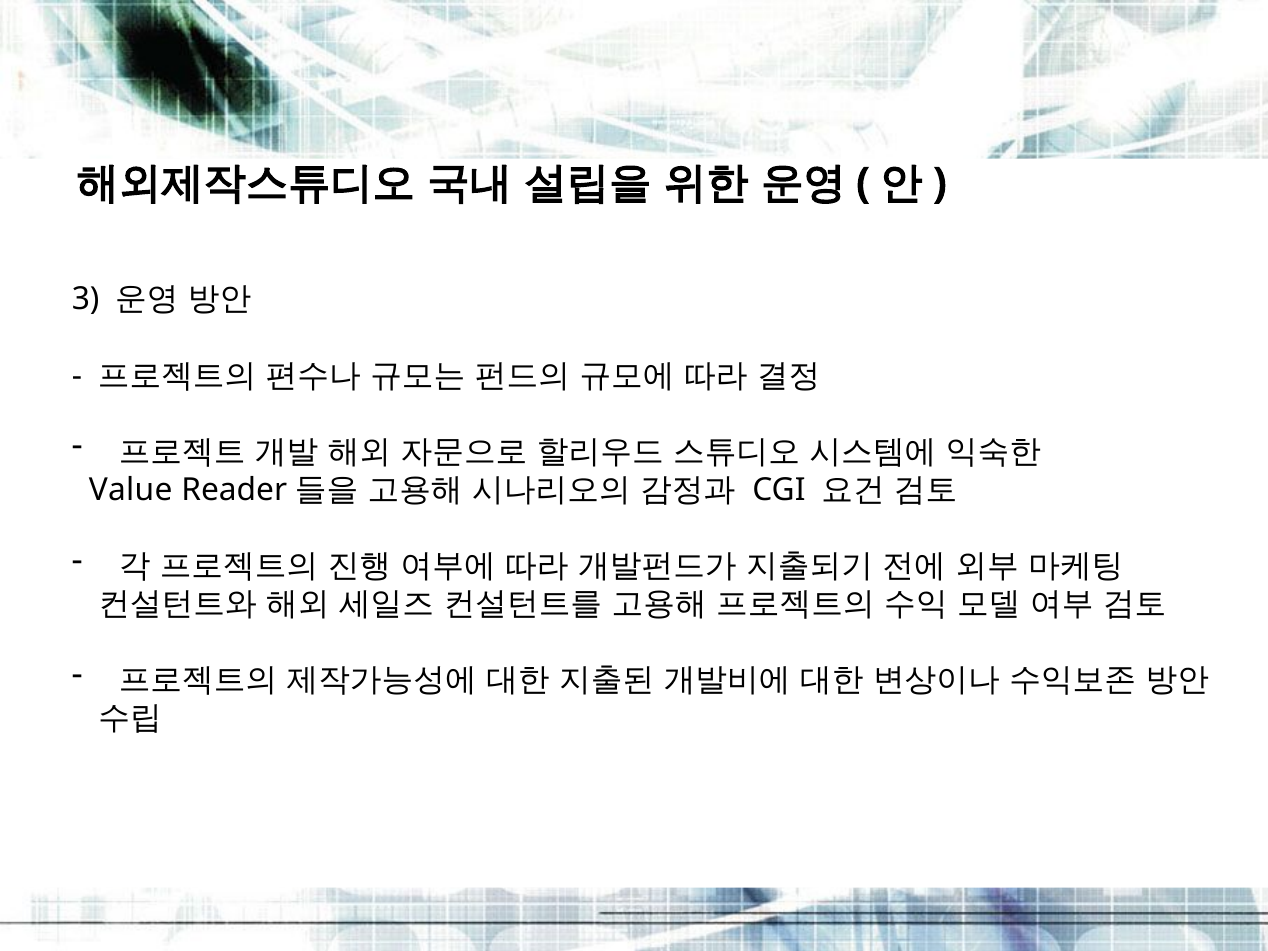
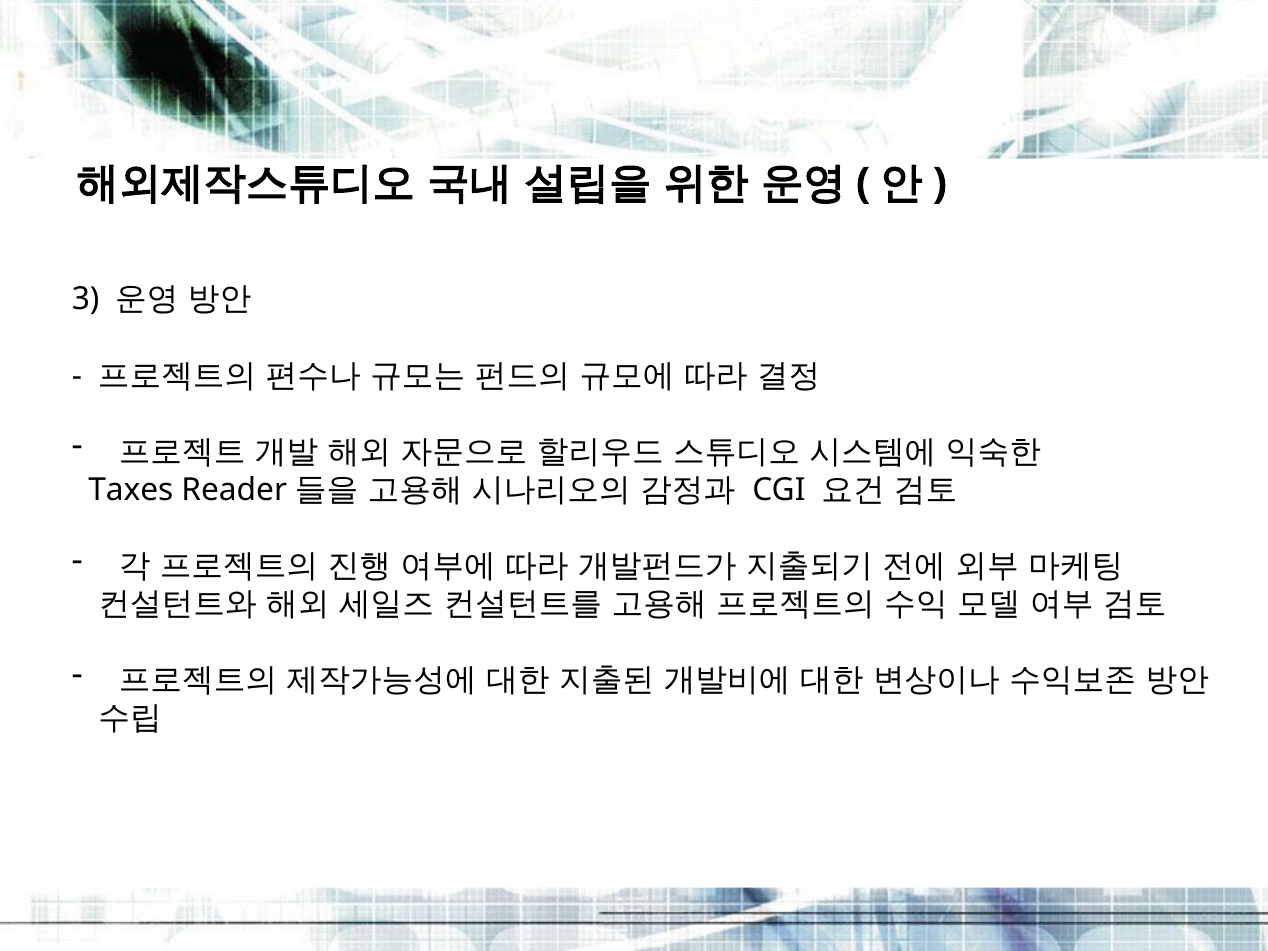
Value: Value -> Taxes (131, 490)
